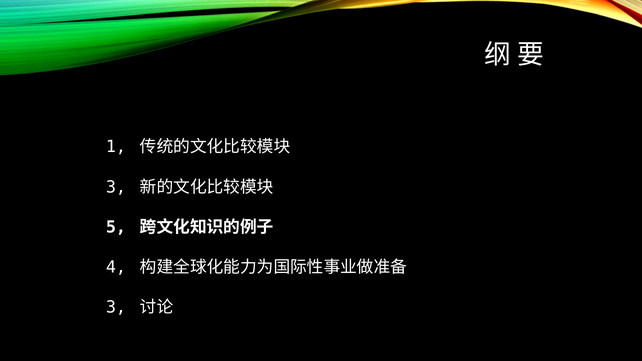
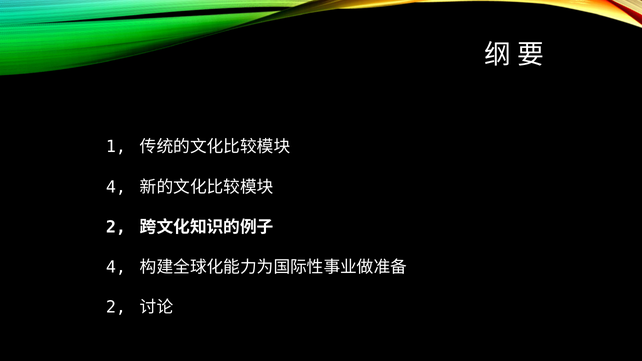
3: 3 -> 4 (116, 187)
5: 5 -> 2 (116, 227)
3: 3 -> 2 (116, 307)
